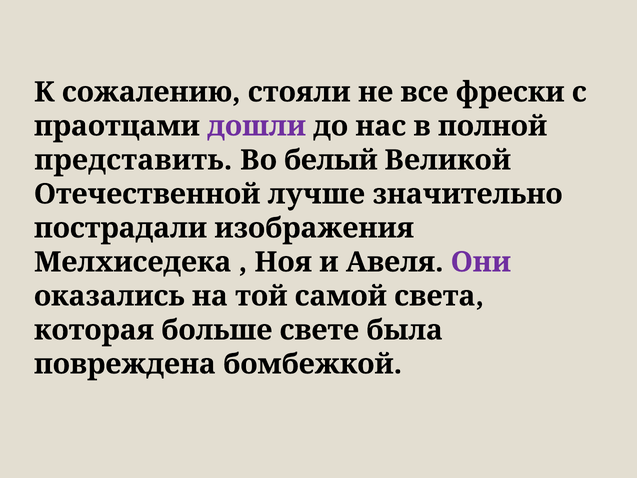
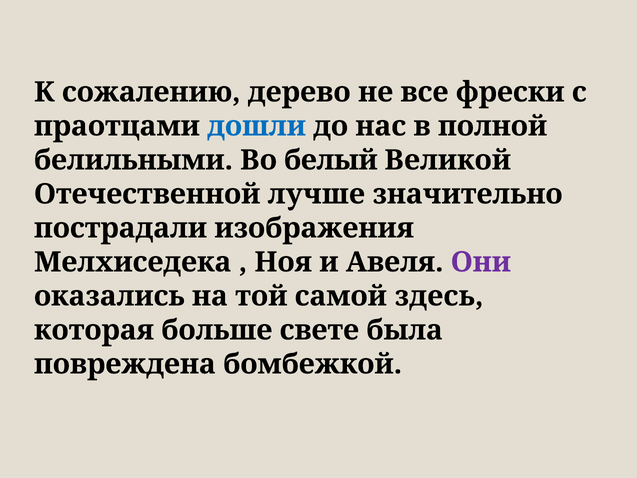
стояли: стояли -> дерево (299, 92)
дошли colour: purple -> blue (257, 126)
представить: представить -> белильными (133, 160)
света: света -> здесь (439, 296)
